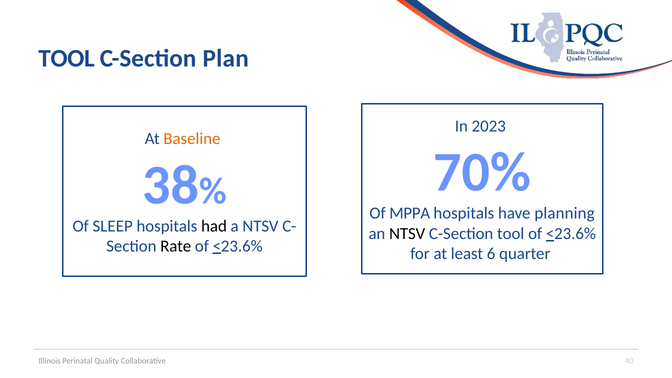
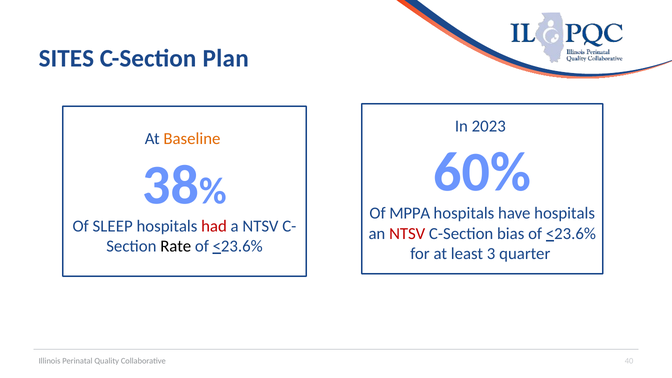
TOOL: TOOL -> SITES (66, 58)
70%: 70% -> 60% (482, 172)
have planning: planning -> hospitals (565, 213)
had colour: black -> red (214, 226)
NTSV colour: black -> red (407, 234)
C-Section tool: tool -> bias (511, 234)
6: 6 -> 3 (491, 254)
